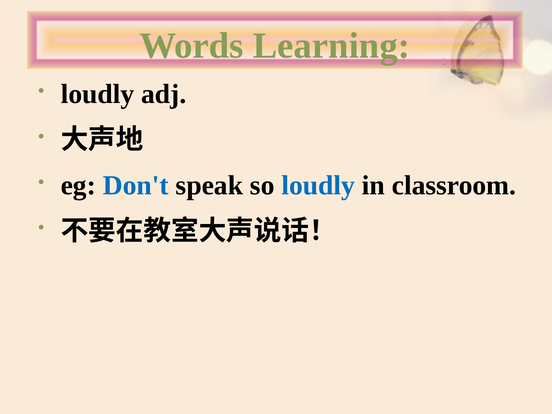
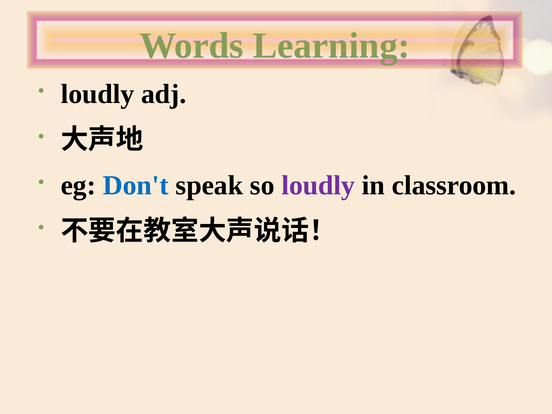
loudly colour: blue -> purple (318, 185)
